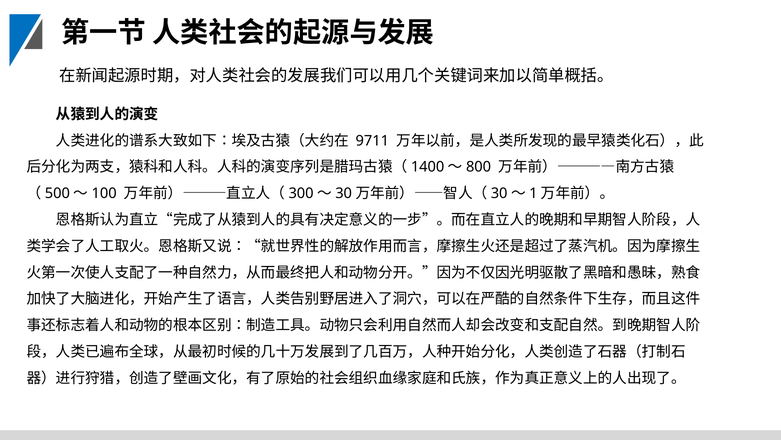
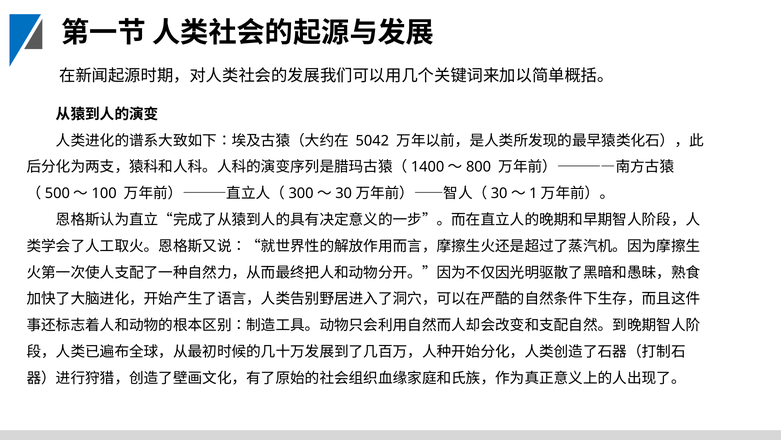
9711: 9711 -> 5042 (372, 140)
